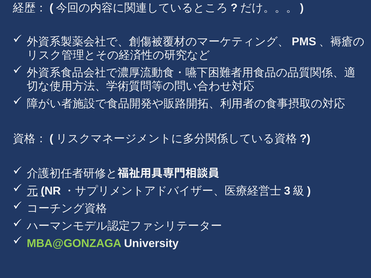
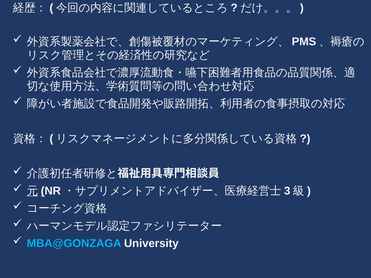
MBA@GONZAGA colour: light green -> light blue (74, 244)
